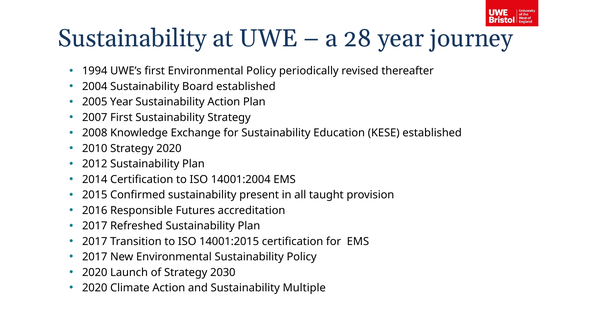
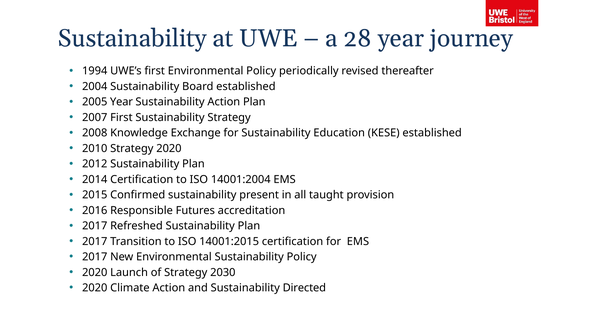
Multiple: Multiple -> Directed (304, 287)
